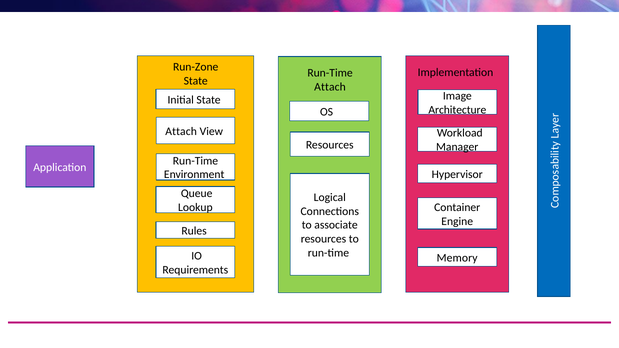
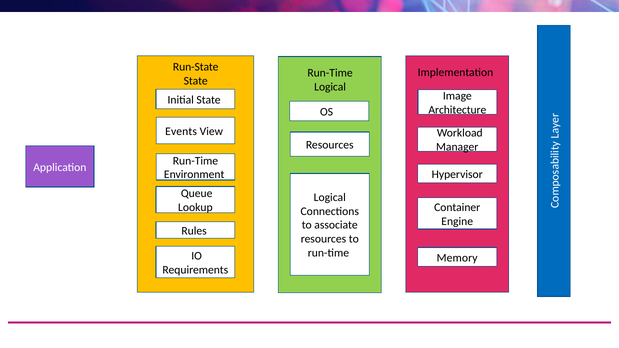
Run-Zone: Run-Zone -> Run-State (196, 67)
Attach: Attach -> Logical (330, 87)
Attach: Attach -> Events (181, 131)
